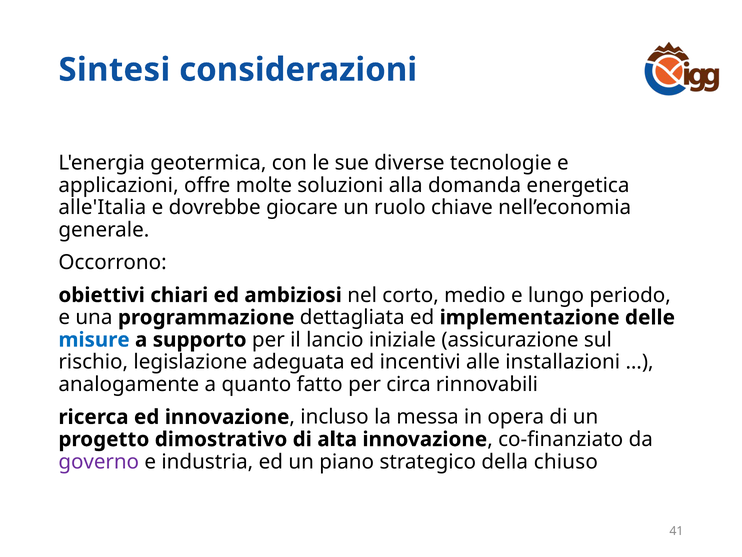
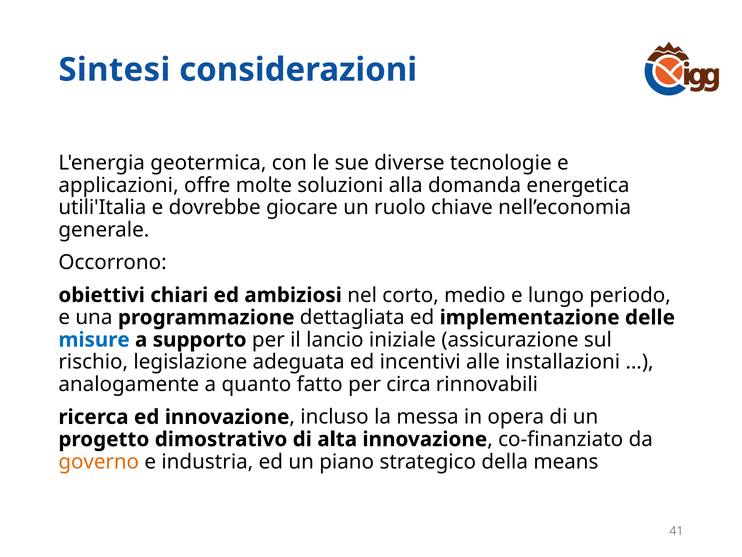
alle'Italia: alle'Italia -> utili'Italia (102, 207)
governo colour: purple -> orange (99, 461)
chiuso: chiuso -> means (566, 461)
